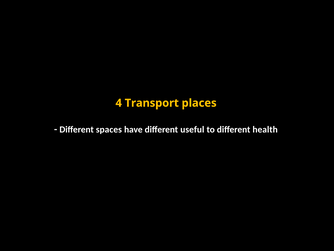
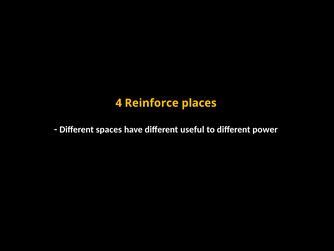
Transport: Transport -> Reinforce (152, 103)
health: health -> power (265, 129)
